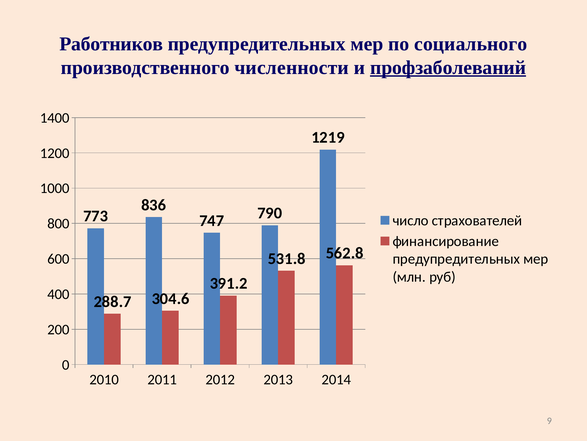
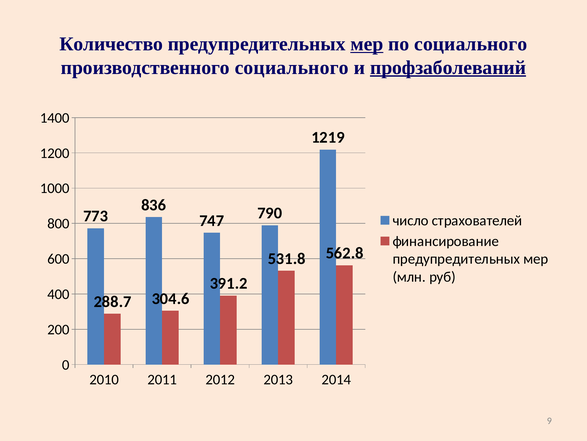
Работников: Работников -> Количество (111, 44)
мер underline: none -> present (367, 44)
производственного численности: численности -> социального (292, 67)
